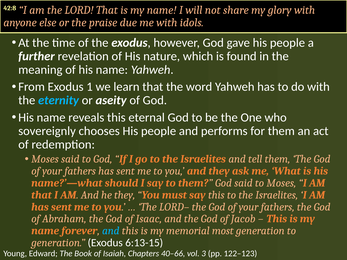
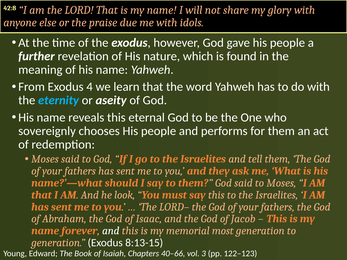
1: 1 -> 4 (90, 87)
he they: they -> look (125, 195)
and colour: light blue -> white (111, 231)
6:13-15: 6:13-15 -> 8:13-15 (144, 243)
